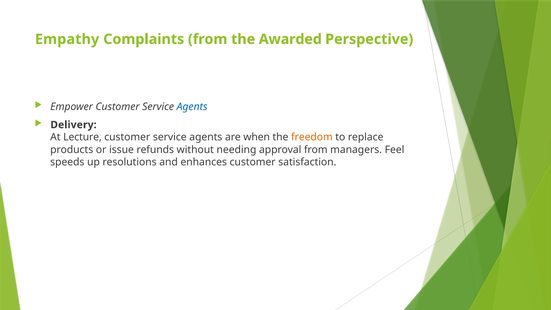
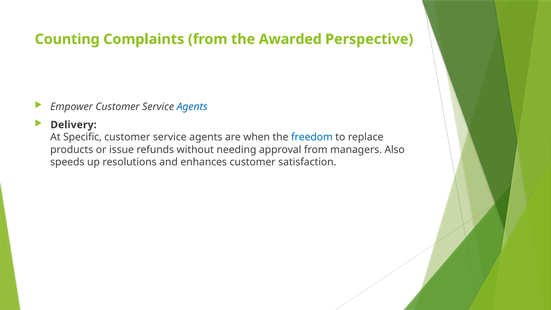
Empathy: Empathy -> Counting (67, 39)
Lecture: Lecture -> Specific (82, 137)
freedom colour: orange -> blue (312, 137)
Feel: Feel -> Also (395, 150)
